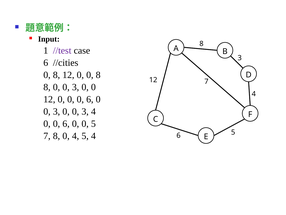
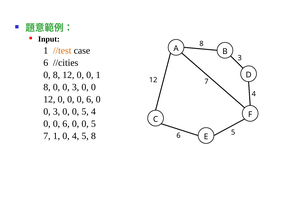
//test colour: purple -> orange (62, 50)
0 0 8: 8 -> 1 (98, 75)
3 0 0 3: 3 -> 5 (85, 111)
7 8: 8 -> 1 (56, 136)
5 4: 4 -> 8 (93, 136)
